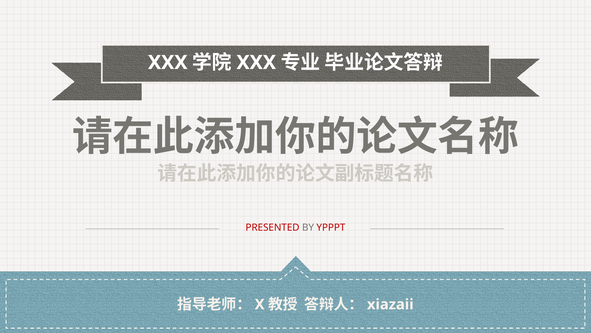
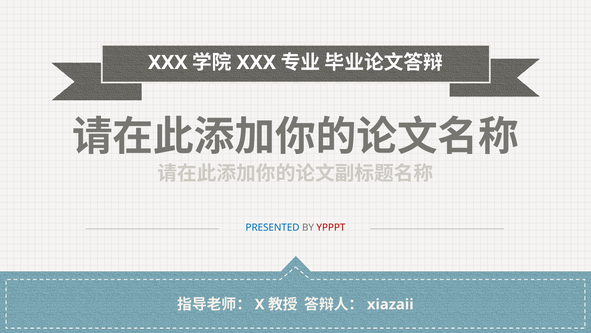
PRESENTED colour: red -> blue (273, 227)
